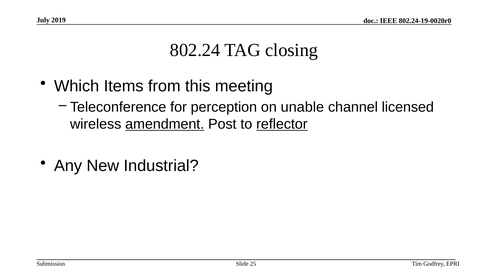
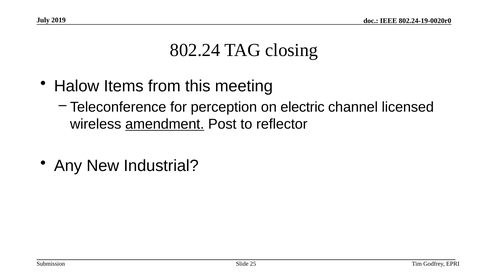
Which: Which -> Halow (77, 86)
unable: unable -> electric (303, 107)
reflector underline: present -> none (282, 124)
